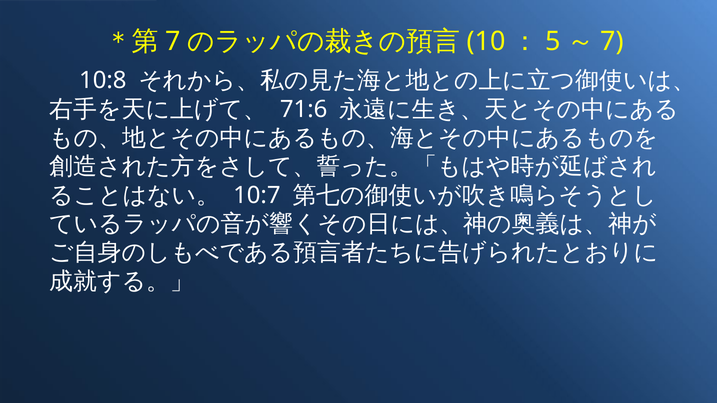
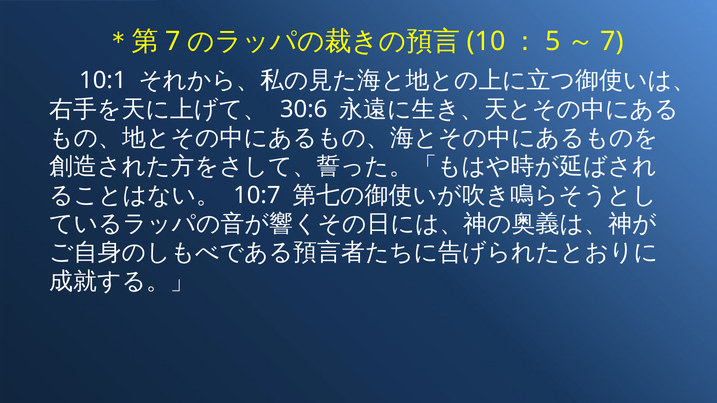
10:8: 10:8 -> 10:1 (103, 81)
71:6: 71:6 -> 30:6 (304, 109)
